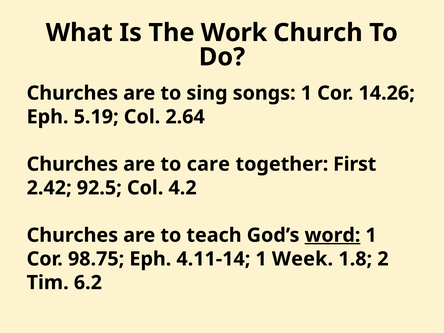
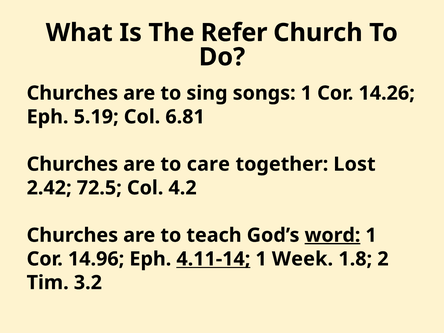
Work: Work -> Refer (234, 33)
2.64: 2.64 -> 6.81 (185, 117)
First: First -> Lost (355, 164)
92.5: 92.5 -> 72.5 (99, 188)
98.75: 98.75 -> 14.96 (96, 259)
4.11-14 underline: none -> present (213, 259)
6.2: 6.2 -> 3.2 (88, 283)
